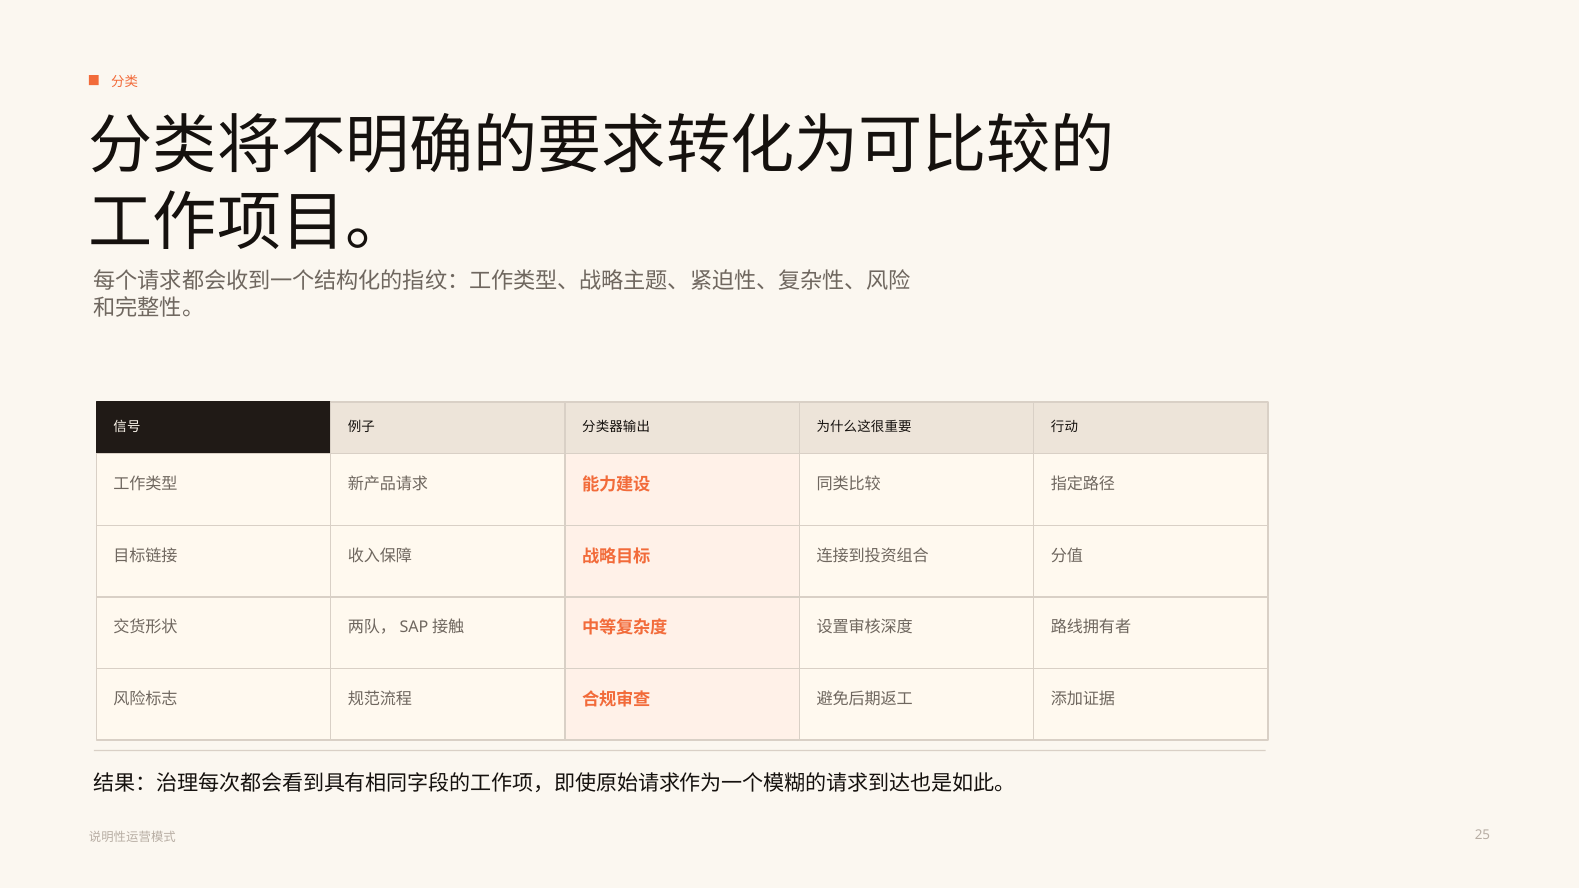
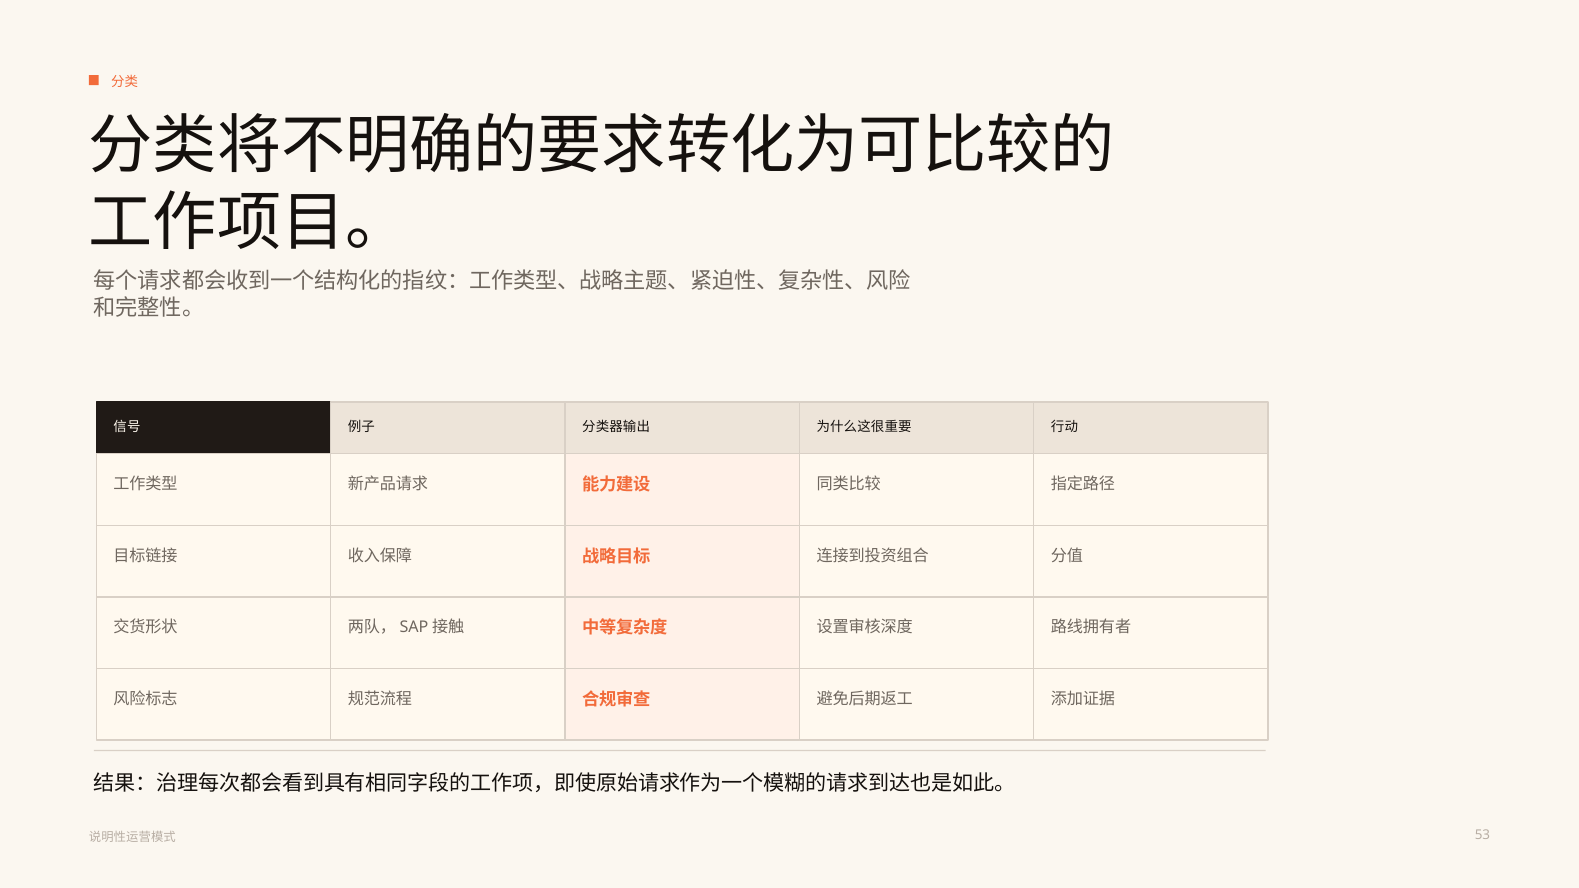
25: 25 -> 53 (1482, 836)
